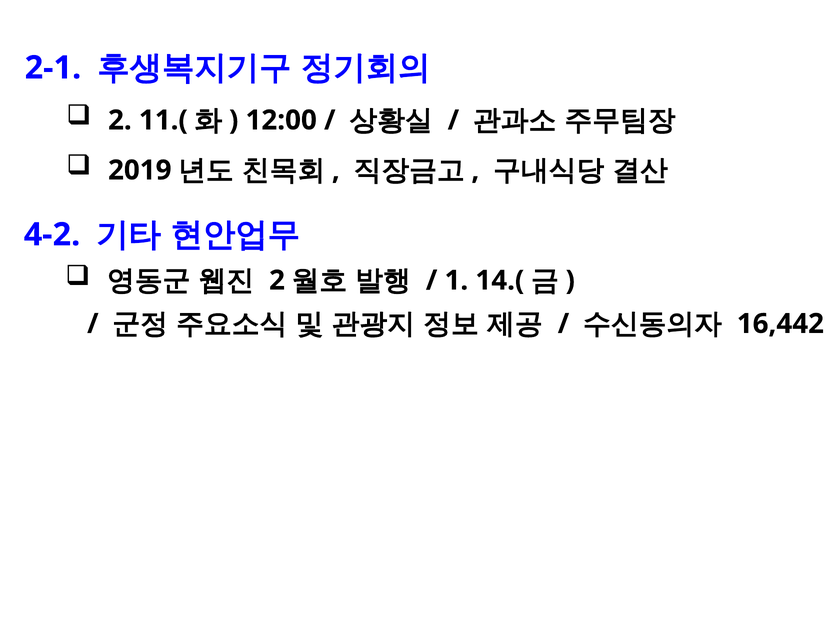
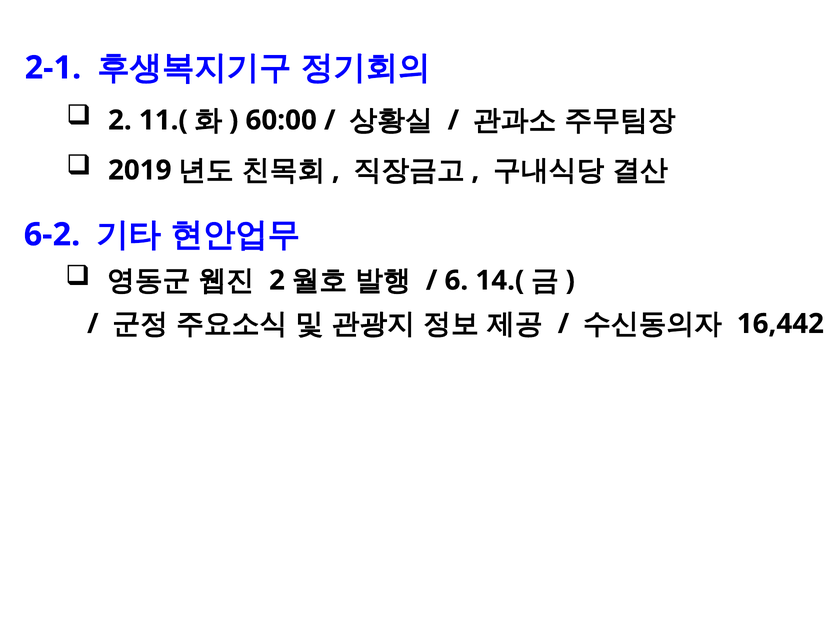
12:00: 12:00 -> 60:00 (281, 120)
4-2: 4-2 -> 6-2 (52, 235)
1: 1 -> 6 (456, 280)
